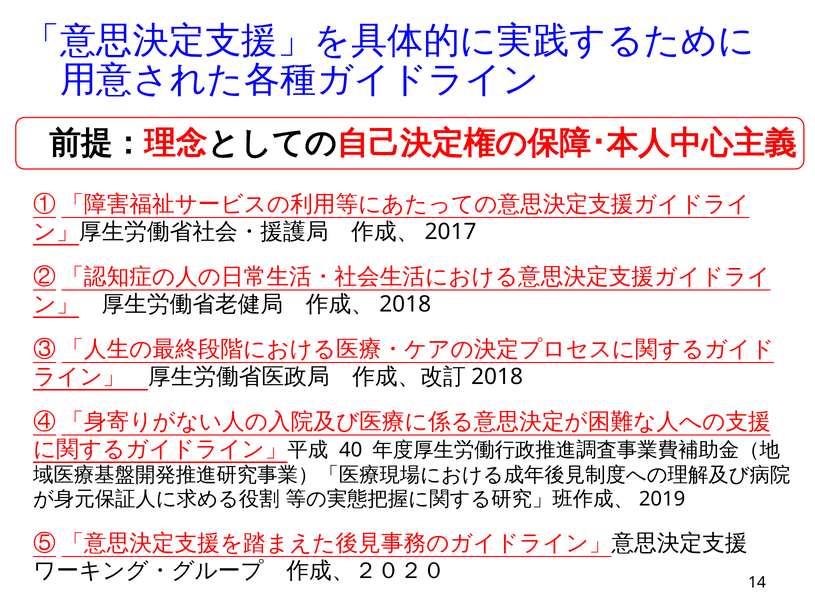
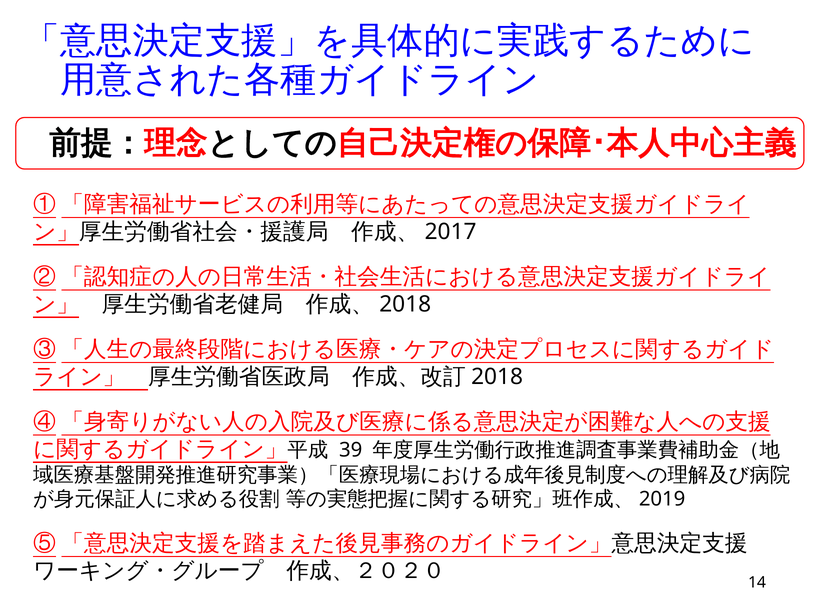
40: 40 -> 39 (351, 450)
